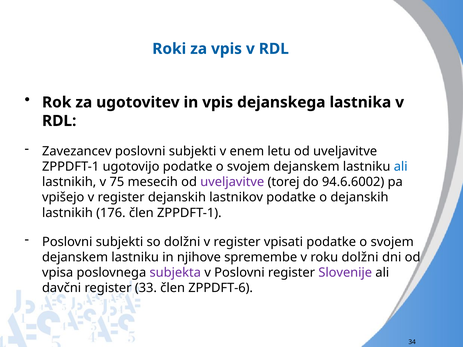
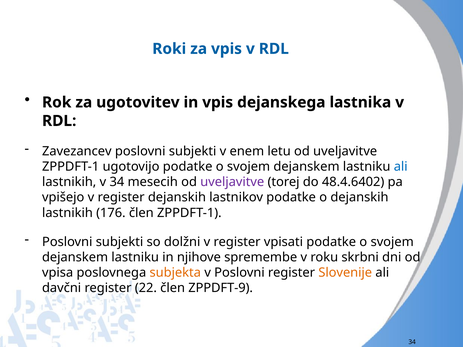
v 75: 75 -> 34 (117, 182)
94.6.6002: 94.6.6002 -> 48.4.6402 (353, 182)
roku dolžni: dolžni -> skrbni (360, 257)
subjekta colour: purple -> orange (175, 273)
Slovenije colour: purple -> orange (345, 273)
33: 33 -> 22 (146, 288)
ZPPDFT-6: ZPPDFT-6 -> ZPPDFT-9 (221, 288)
